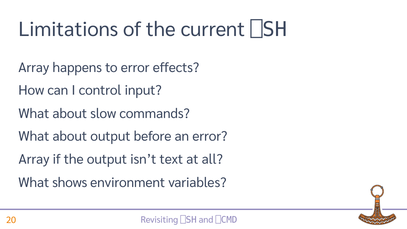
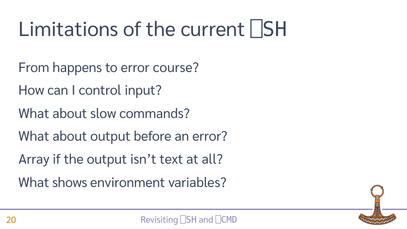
Array: Array -> From (34, 68)
effects: effects -> course (176, 68)
